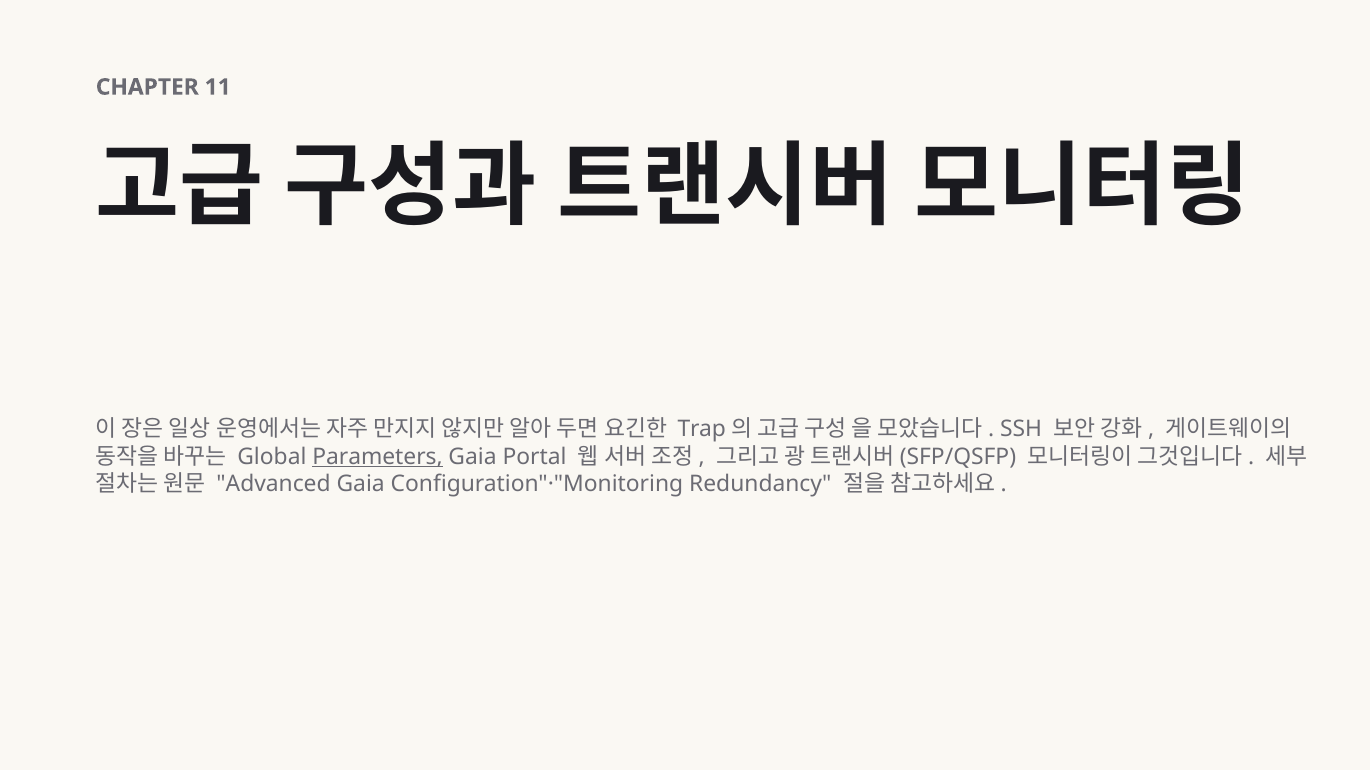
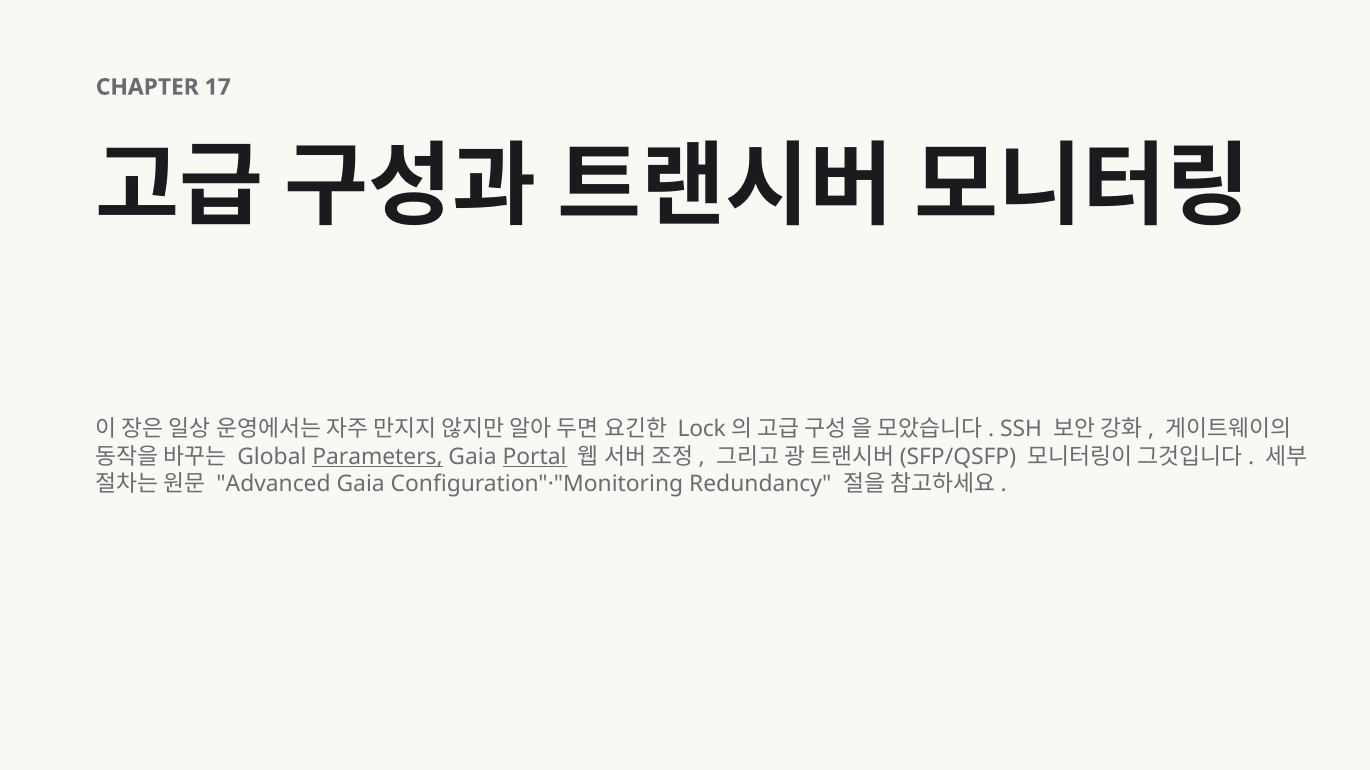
11: 11 -> 17 (218, 87)
Trap: Trap -> Lock (702, 430)
Portal underline: none -> present (535, 457)
